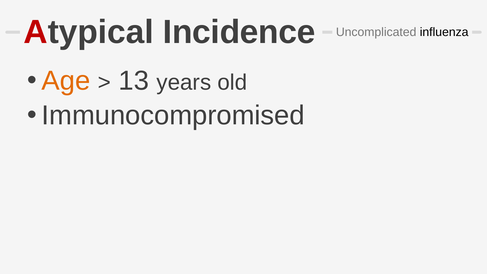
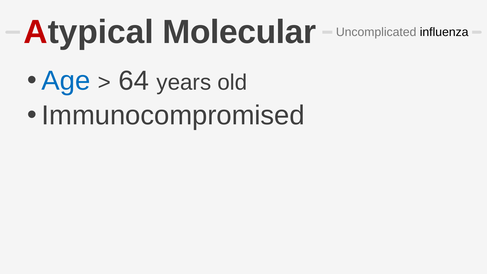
Incidence: Incidence -> Molecular (239, 32)
Age colour: orange -> blue (66, 81)
13: 13 -> 64 (134, 81)
